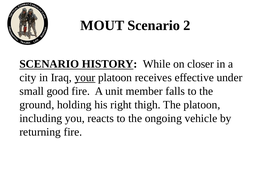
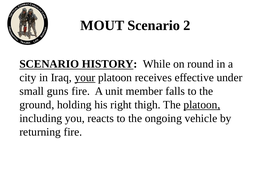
closer: closer -> round (201, 64)
good: good -> guns (58, 91)
platoon underline: none -> present (202, 105)
